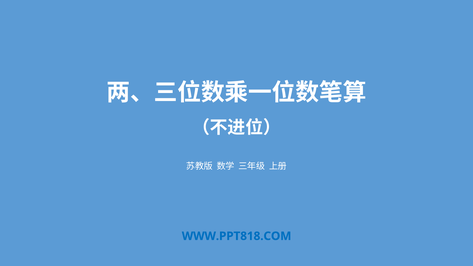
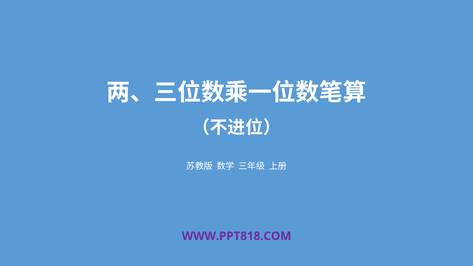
WWW.PPT818.COM colour: blue -> purple (237, 236)
